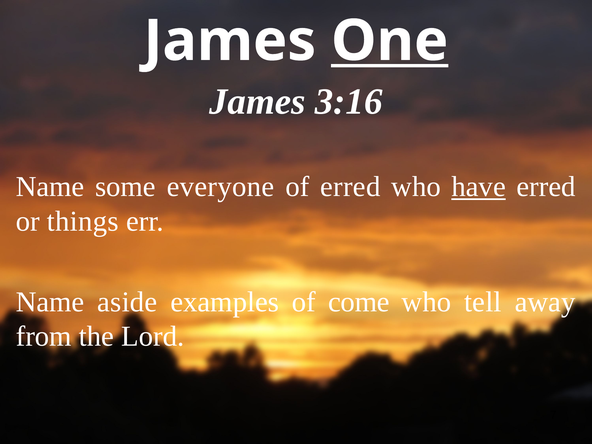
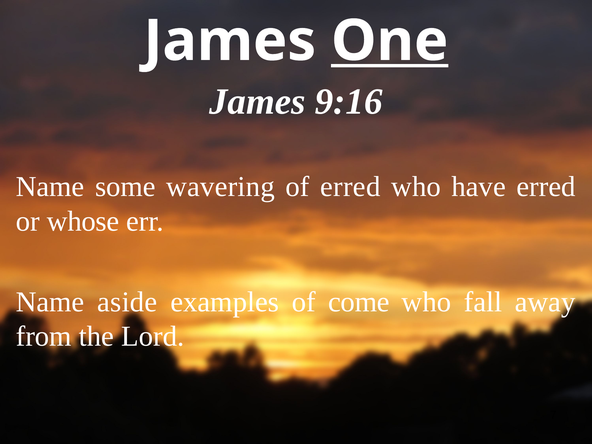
3:16: 3:16 -> 9:16 (349, 102)
everyone: everyone -> wavering (221, 187)
have underline: present -> none (479, 187)
things: things -> whose (83, 221)
tell: tell -> fall (483, 302)
